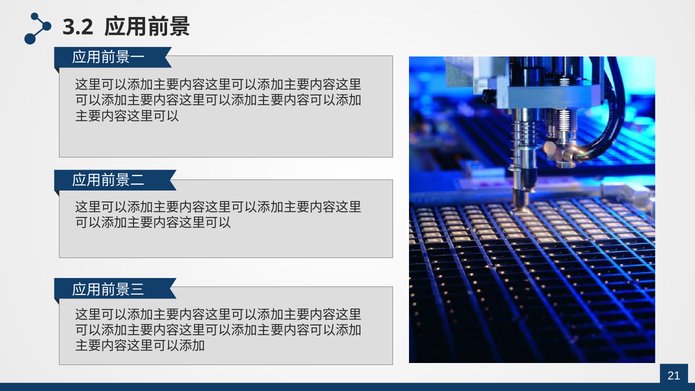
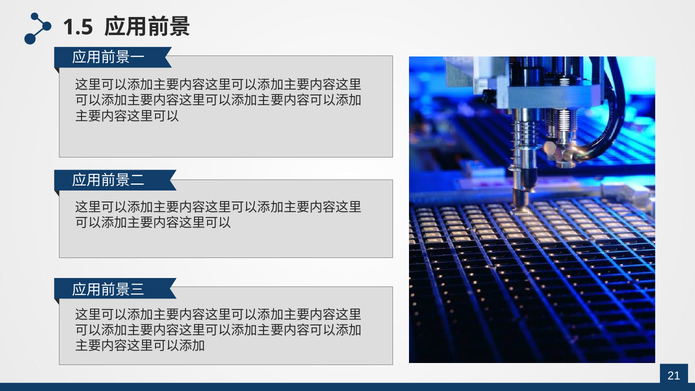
3.2: 3.2 -> 1.5 (78, 27)
